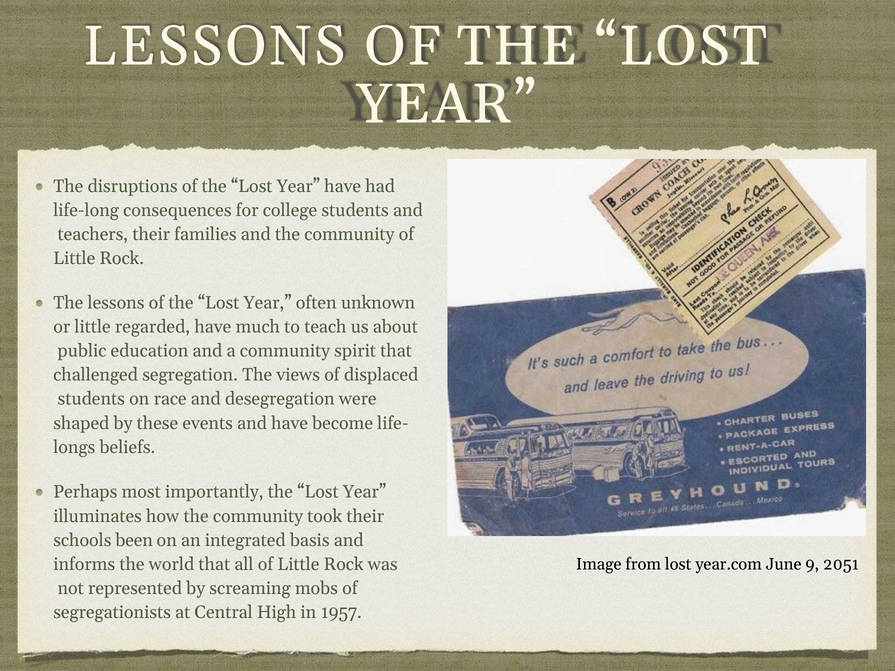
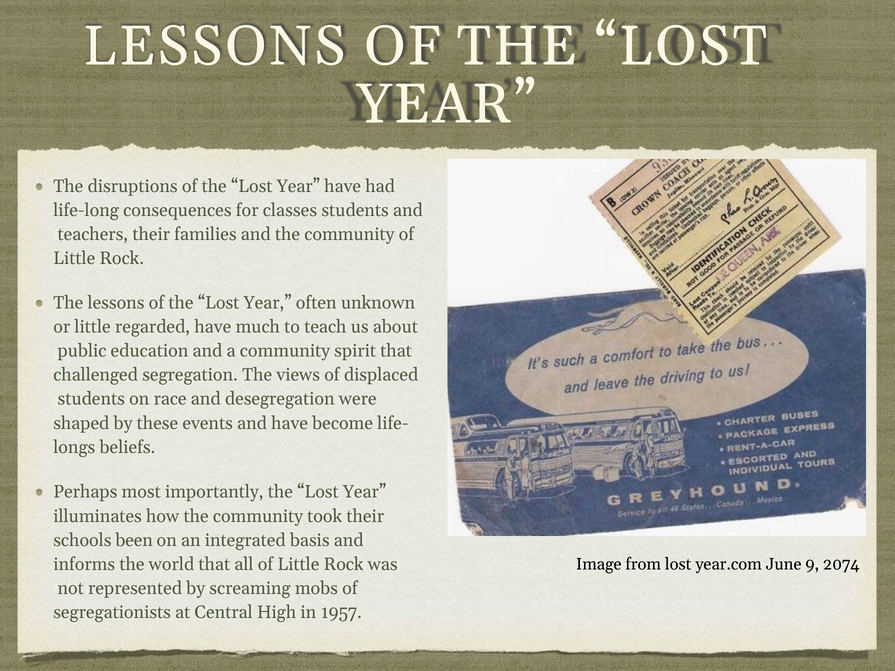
college: college -> classes (290, 210)
2051: 2051 -> 2074 (841, 564)
